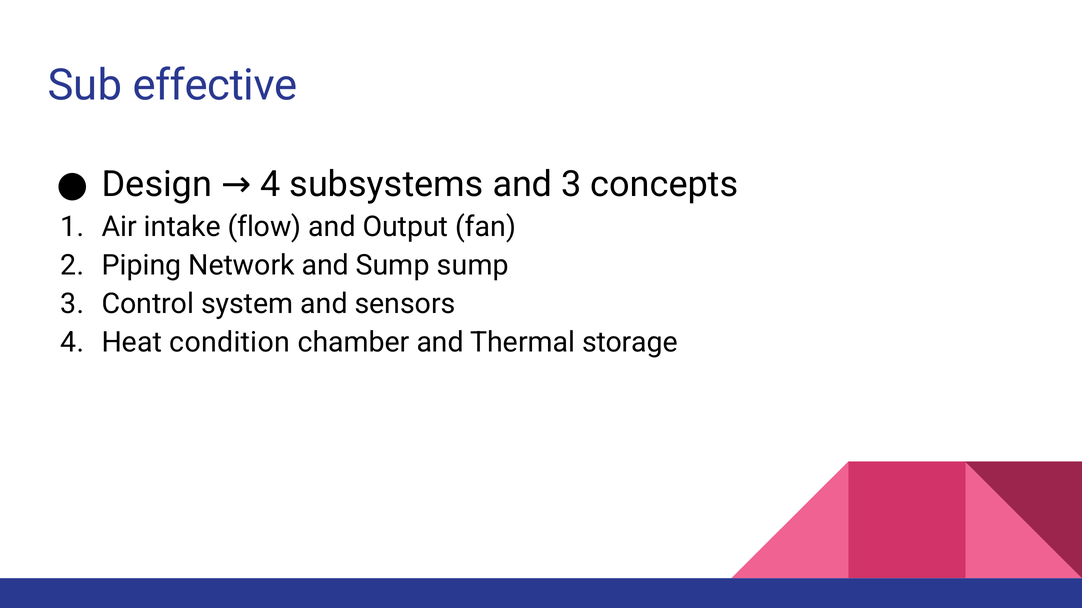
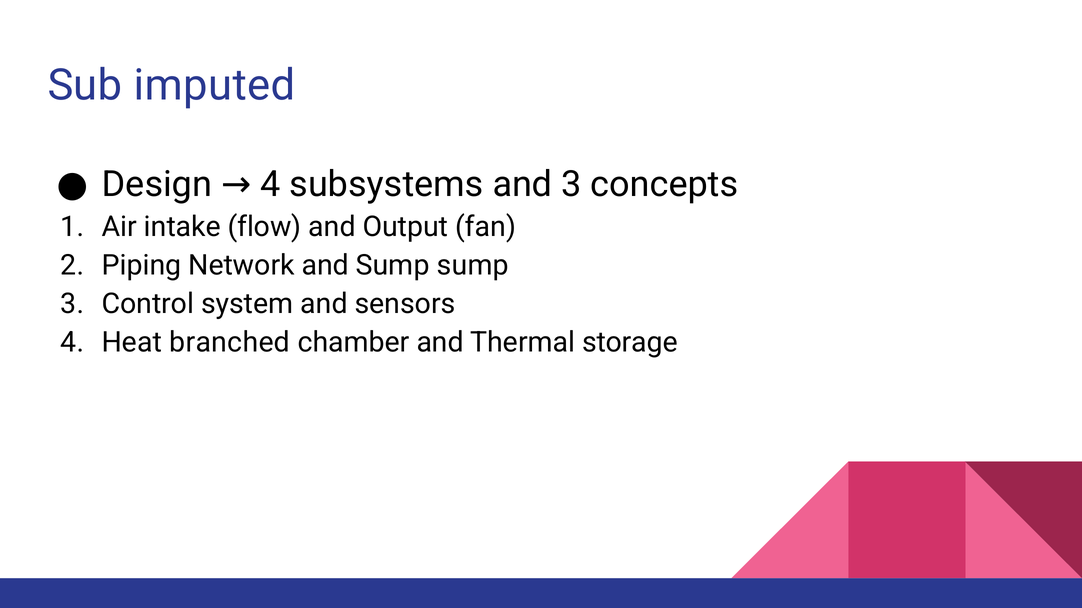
effective: effective -> imputed (215, 86)
condition: condition -> branched (230, 343)
